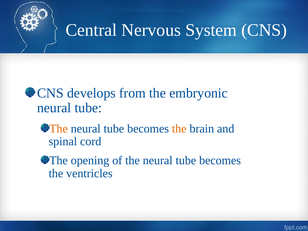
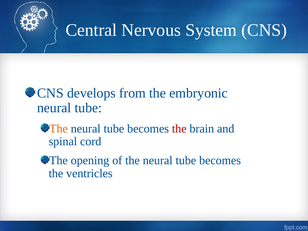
the colour: orange -> red (179, 129)
